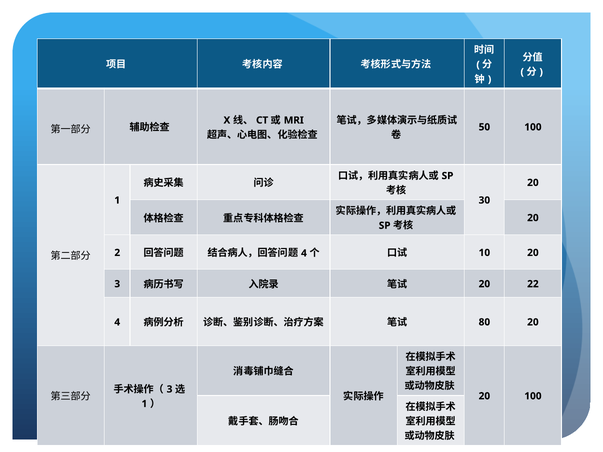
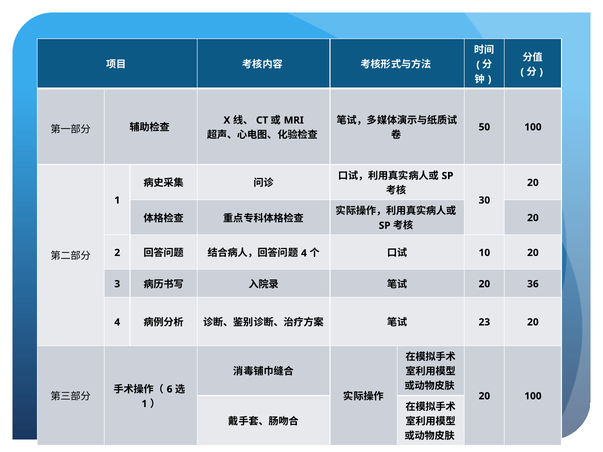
22: 22 -> 36 (533, 284)
80: 80 -> 23 (484, 322)
3: 3 -> 6 (170, 389)
